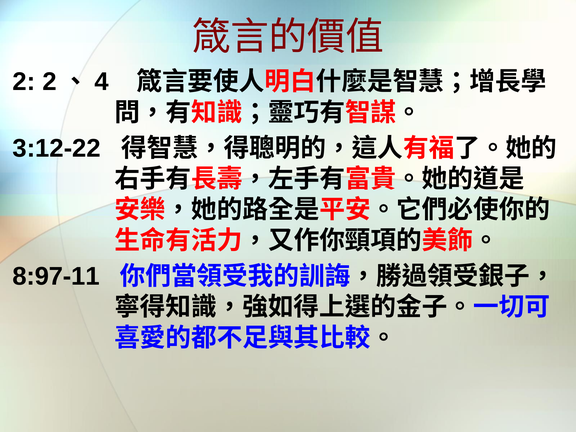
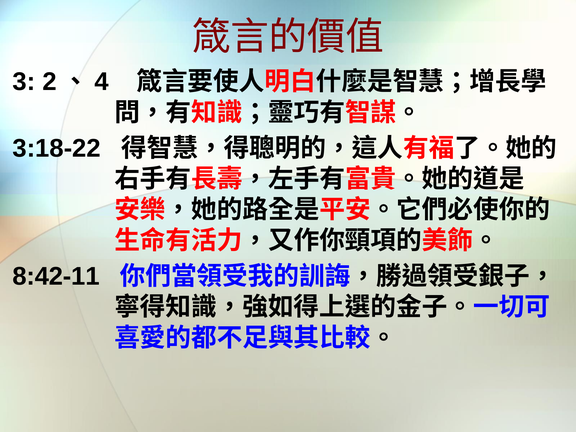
2: 2 -> 3 (24, 82)
3:12-22: 3:12-22 -> 3:18-22 (57, 148)
8:97-11: 8:97-11 -> 8:42-11 (56, 276)
